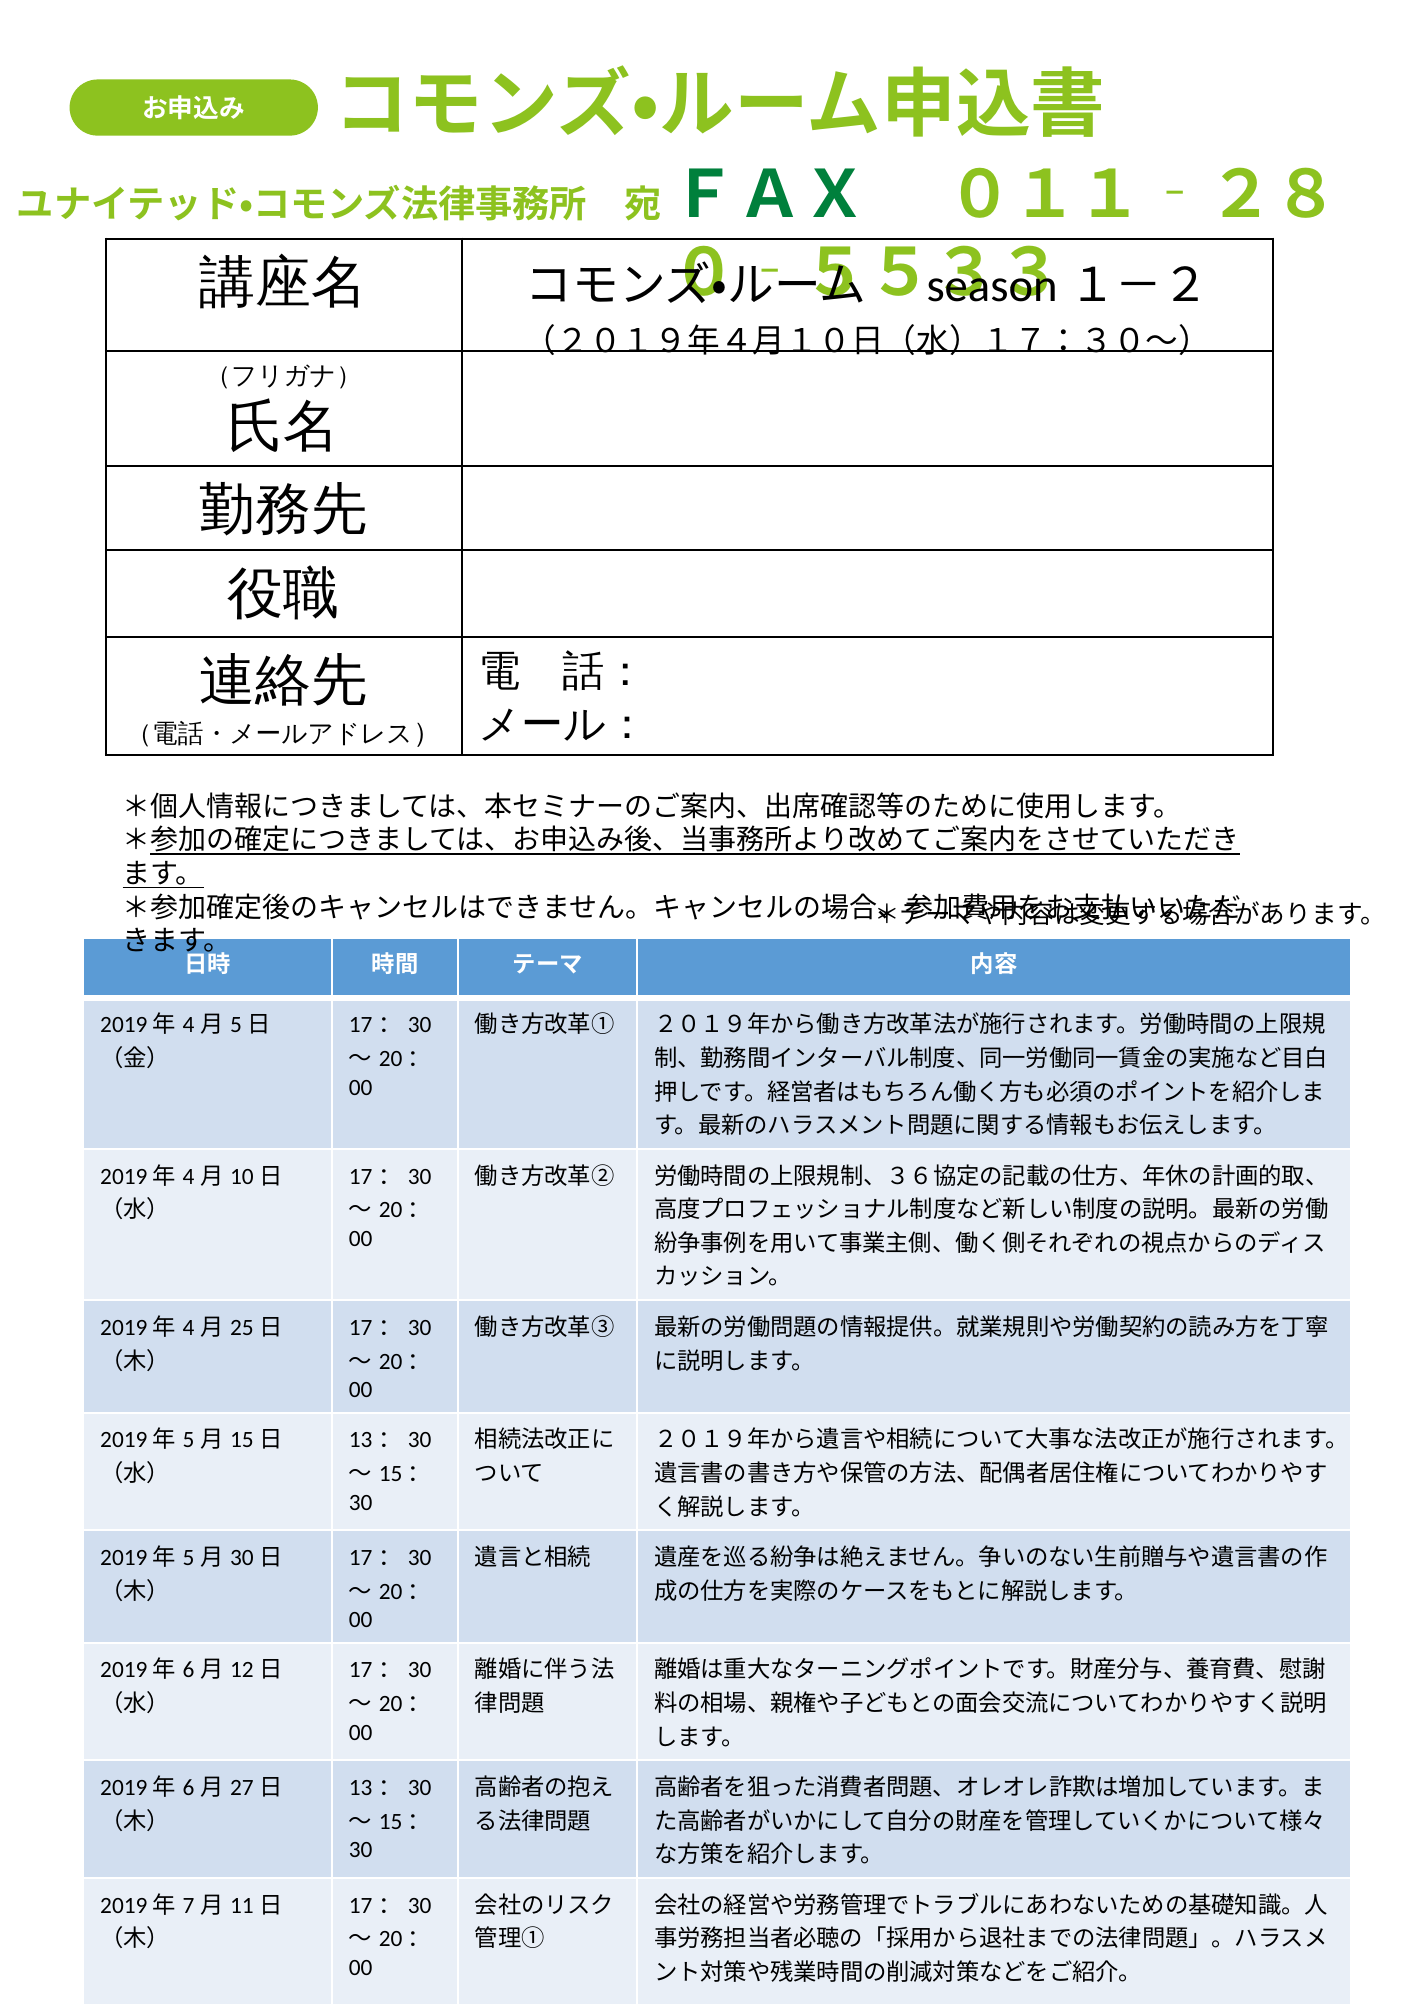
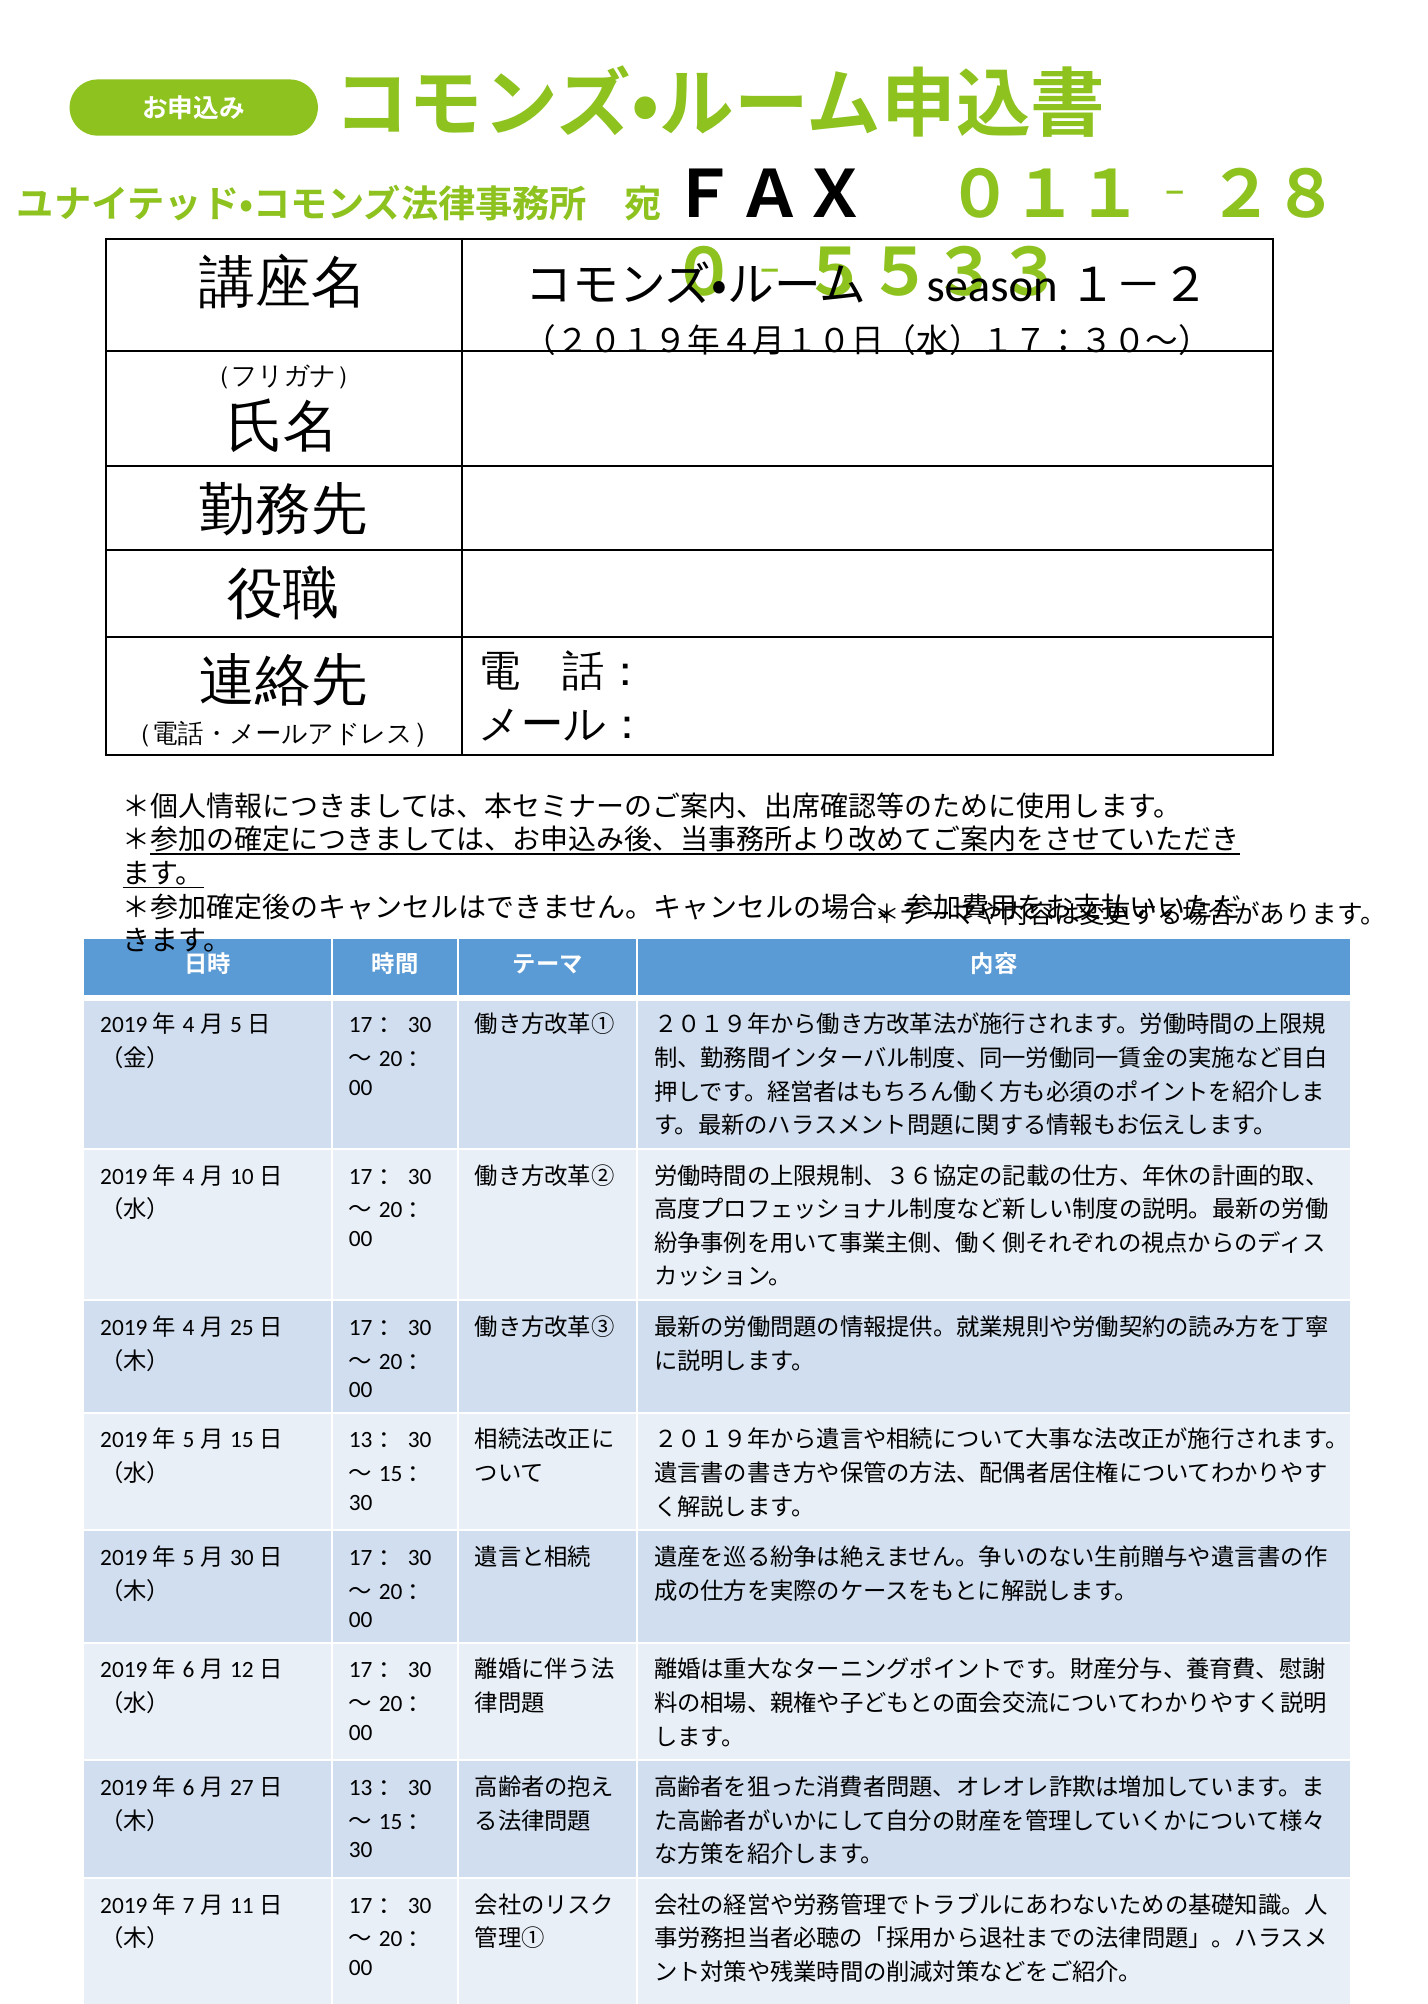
ＦＡＸ colour: green -> black (770, 196)
